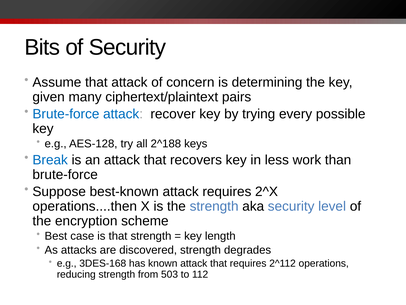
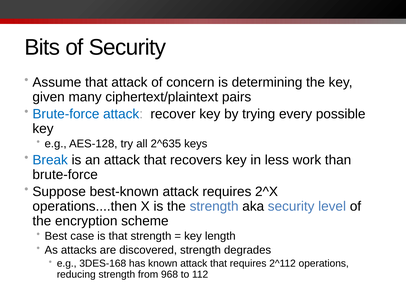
2^188: 2^188 -> 2^635 (166, 144)
503: 503 -> 968 (170, 274)
